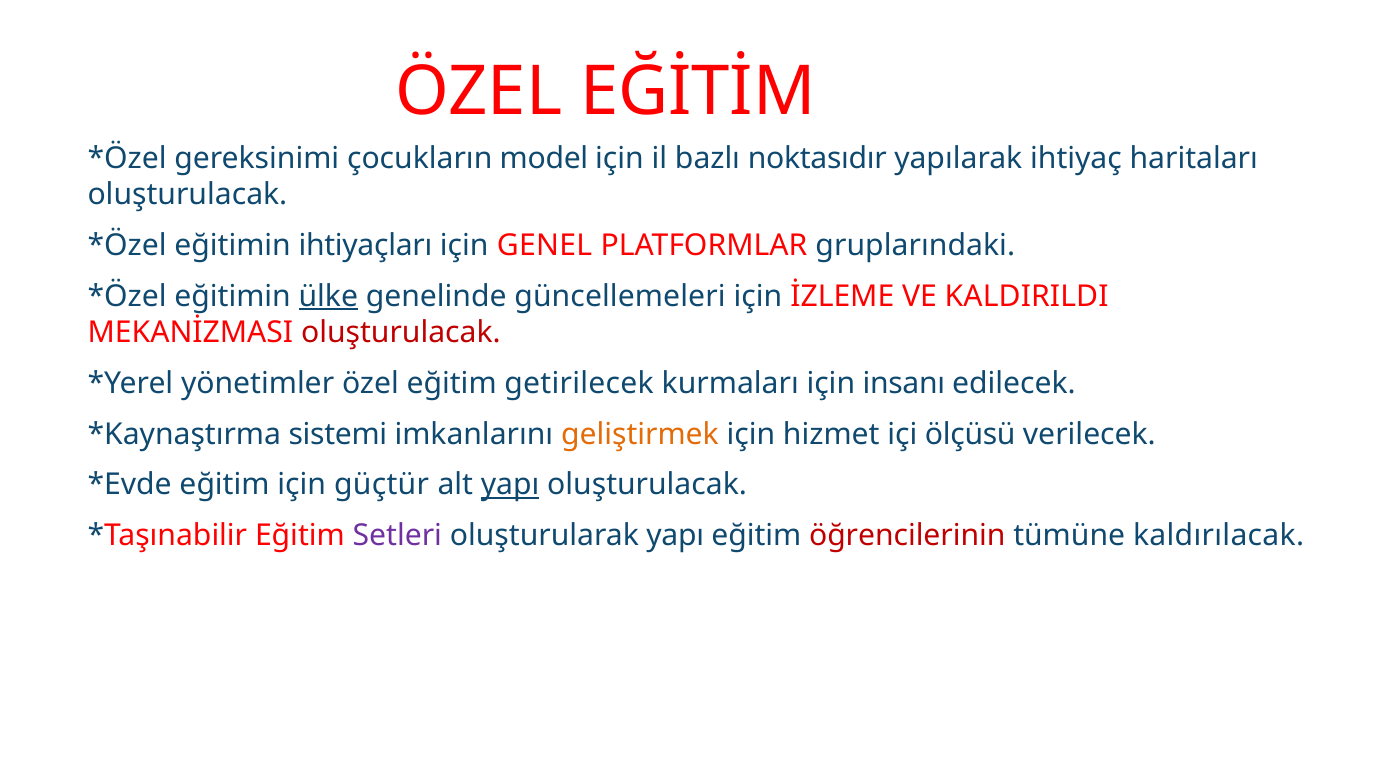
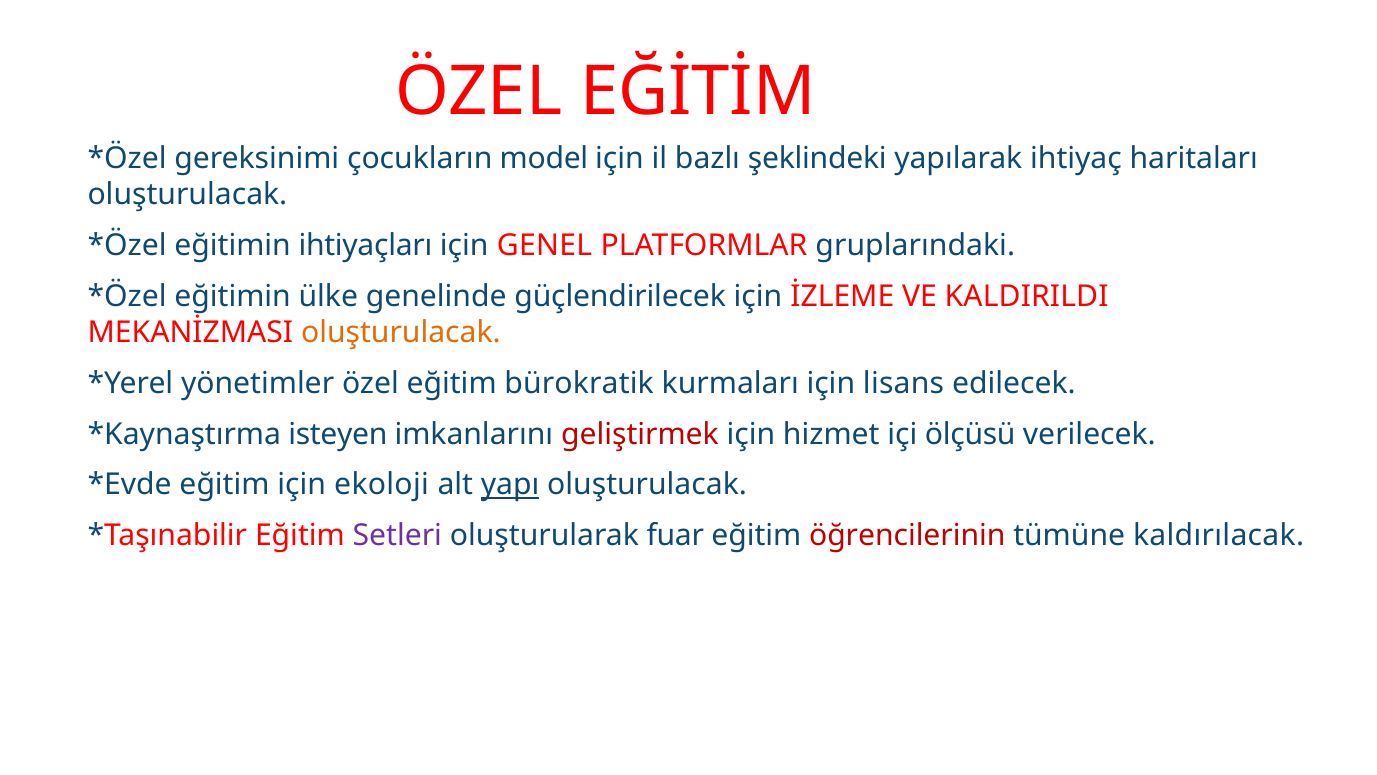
noktasıdır: noktasıdır -> şeklindeki (817, 159)
ülke underline: present -> none (328, 296)
güncellemeleri: güncellemeleri -> güçlendirilecek (620, 296)
oluşturulacak colour: red -> orange (401, 332)
getirilecek: getirilecek -> bürokratik (579, 383)
insanı: insanı -> lisans (904, 383)
sistemi: sistemi -> isteyen (338, 434)
geliştirmek colour: orange -> red (640, 434)
güçtür: güçtür -> ekoloji (382, 485)
oluşturularak yapı: yapı -> fuar (675, 536)
